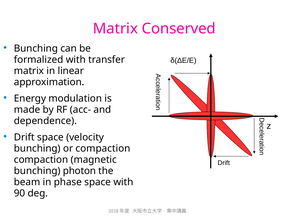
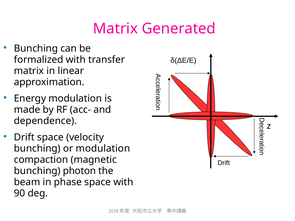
Conserved: Conserved -> Generated (179, 29)
or compaction: compaction -> modulation (103, 149)
